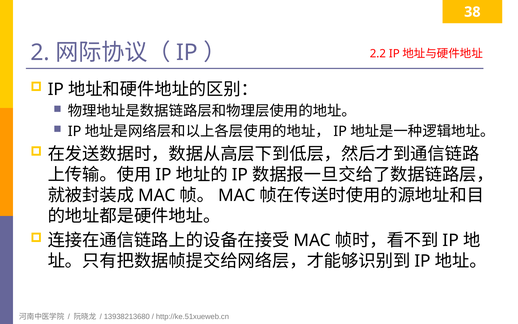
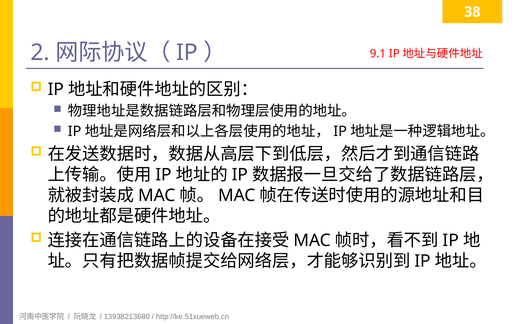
2.2: 2.2 -> 9.1 (378, 54)
